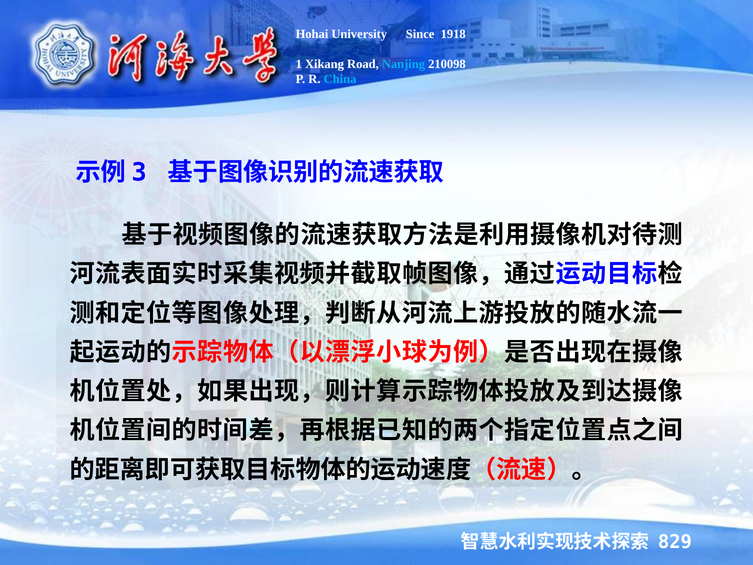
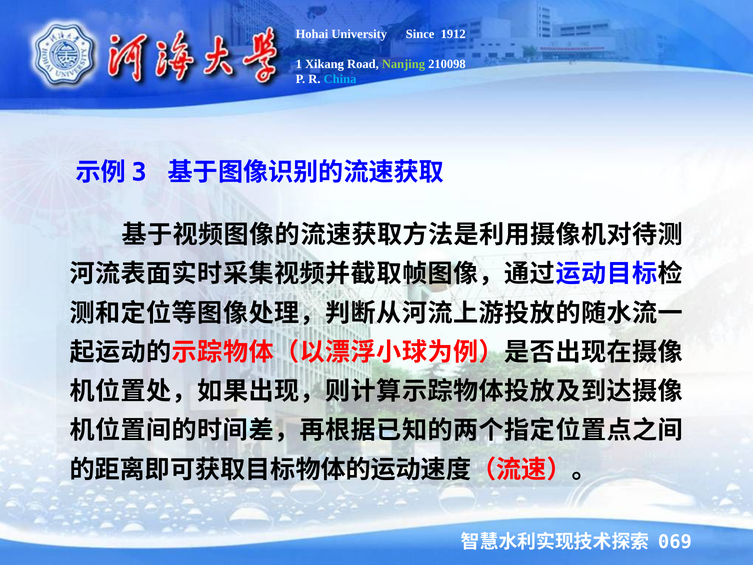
1918: 1918 -> 1912 (453, 34)
Nanjing colour: light blue -> light green (403, 64)
829: 829 -> 069 (675, 542)
